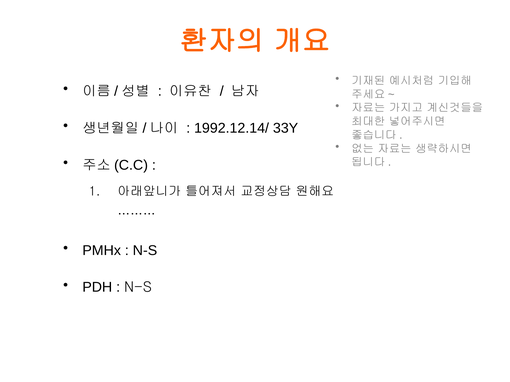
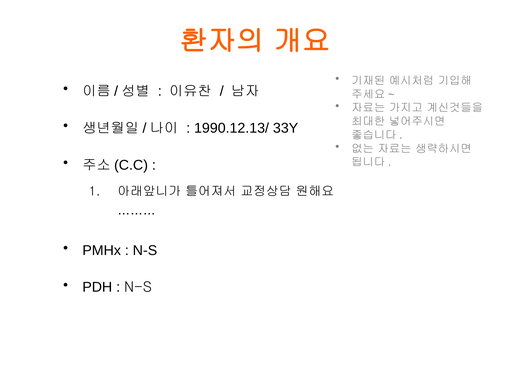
1992.12.14/: 1992.12.14/ -> 1990.12.13/ (232, 128)
